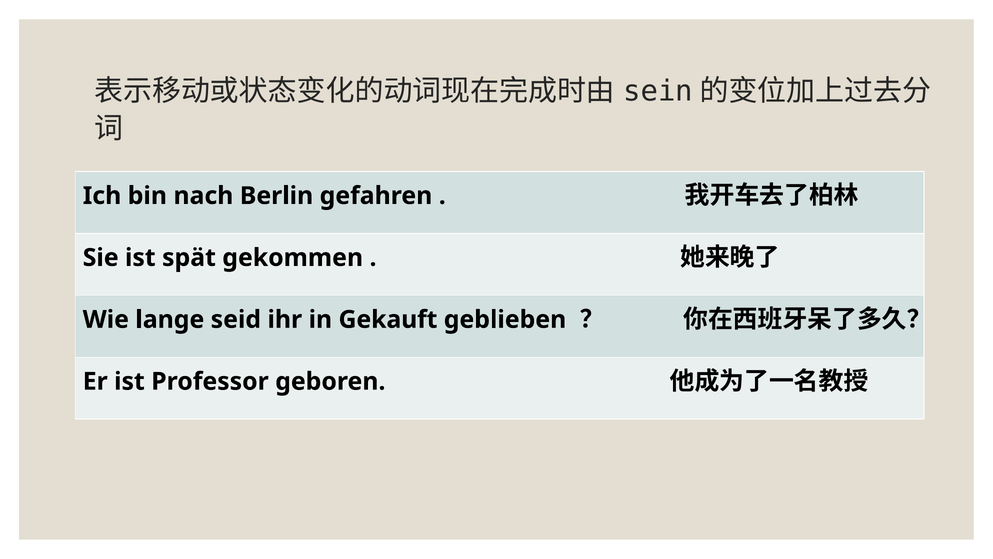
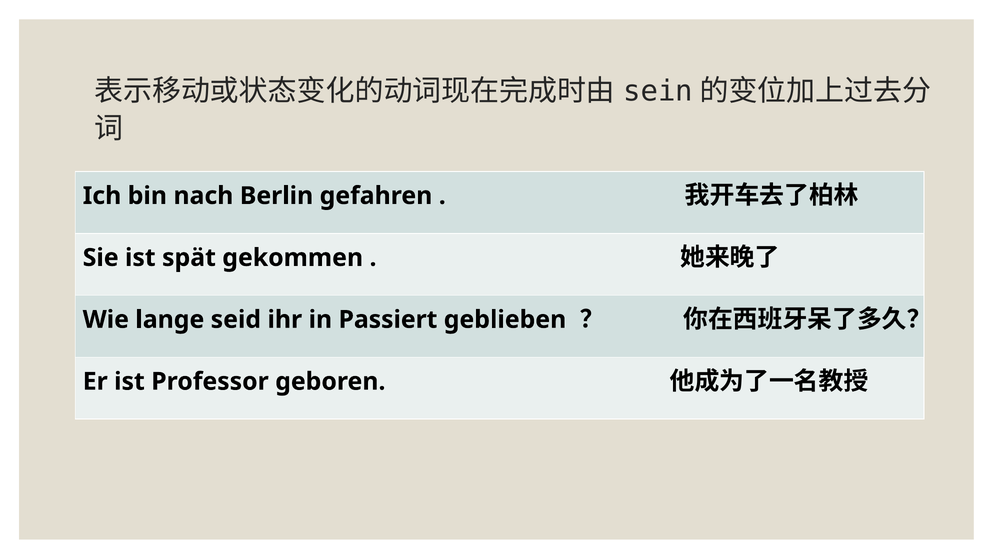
Gekauft: Gekauft -> Passiert (388, 319)
